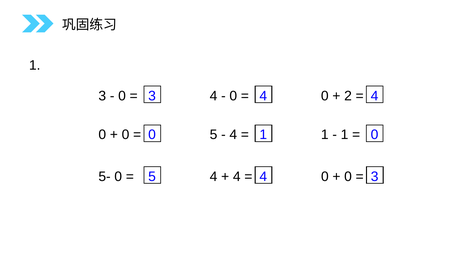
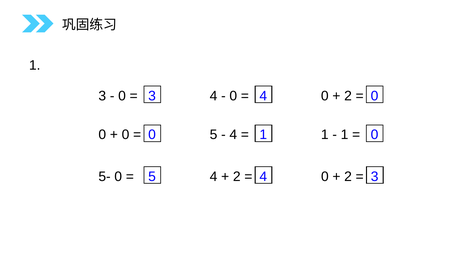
4: 4 -> 0 (375, 96)
4: 4 -> 2 (237, 176)
0: 0 -> 2 (348, 176)
